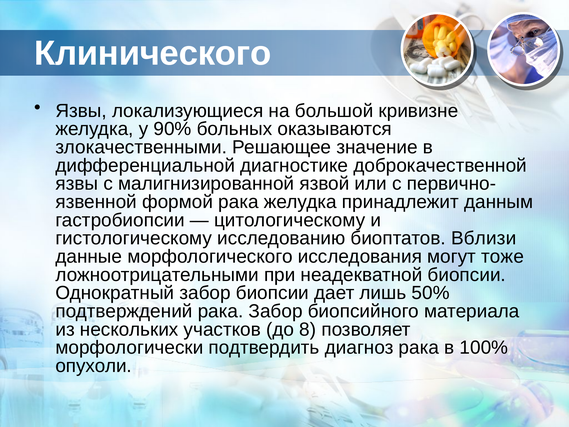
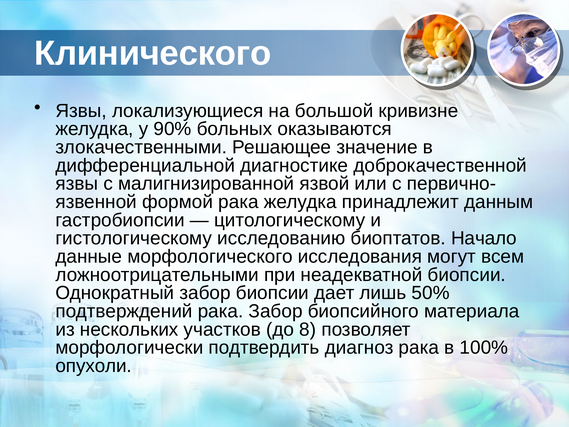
Вблизи: Вблизи -> Начало (484, 238)
тоже: тоже -> всем (503, 256)
